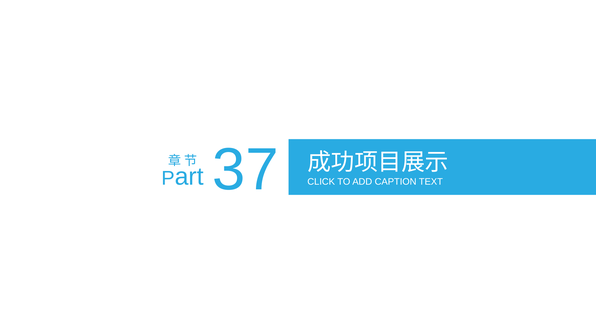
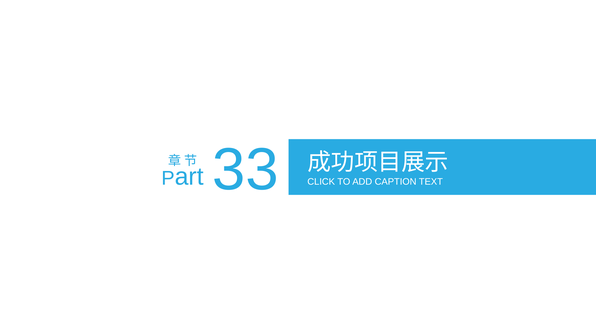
37: 37 -> 33 (245, 170)
